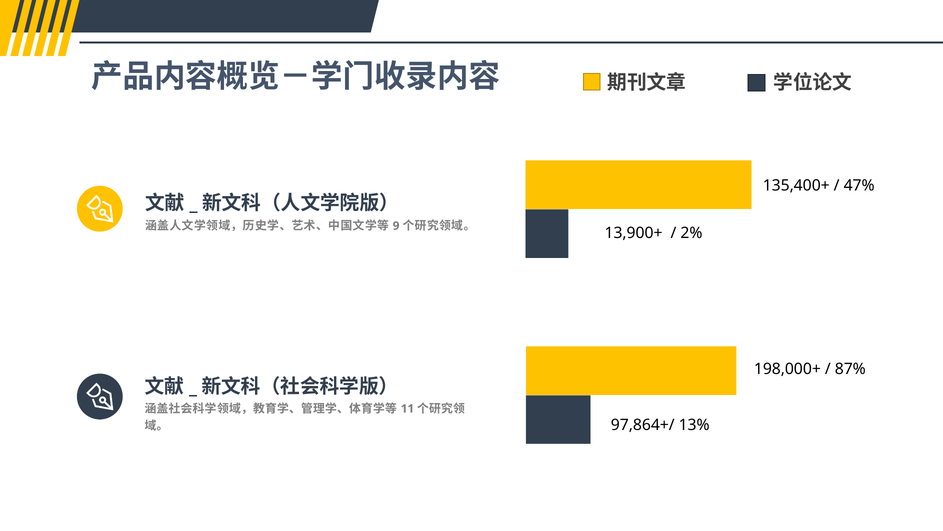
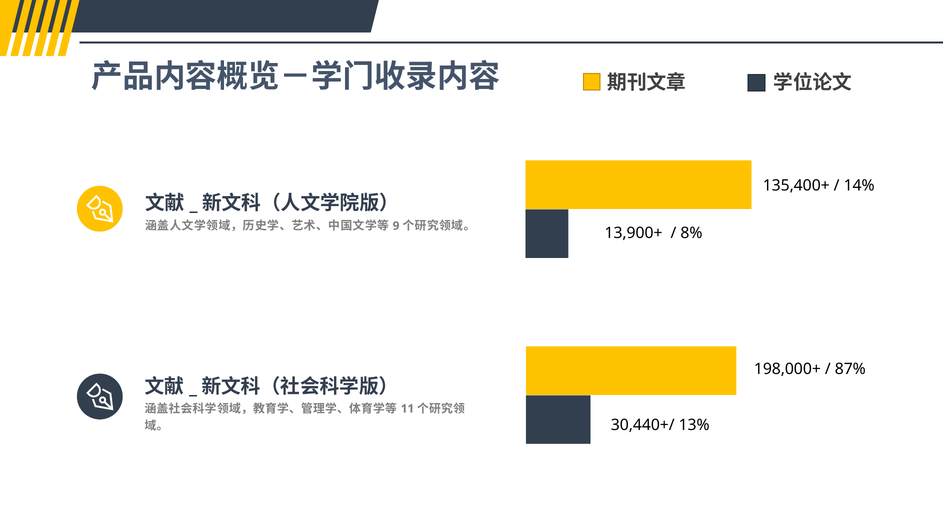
47%: 47% -> 14% (859, 186)
2%: 2% -> 8% (691, 233)
97,864+/: 97,864+/ -> 30,440+/ (643, 425)
